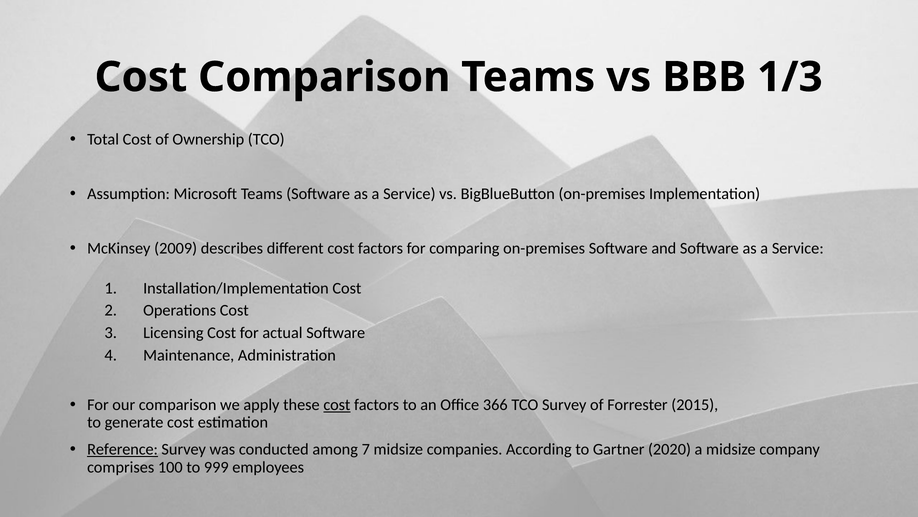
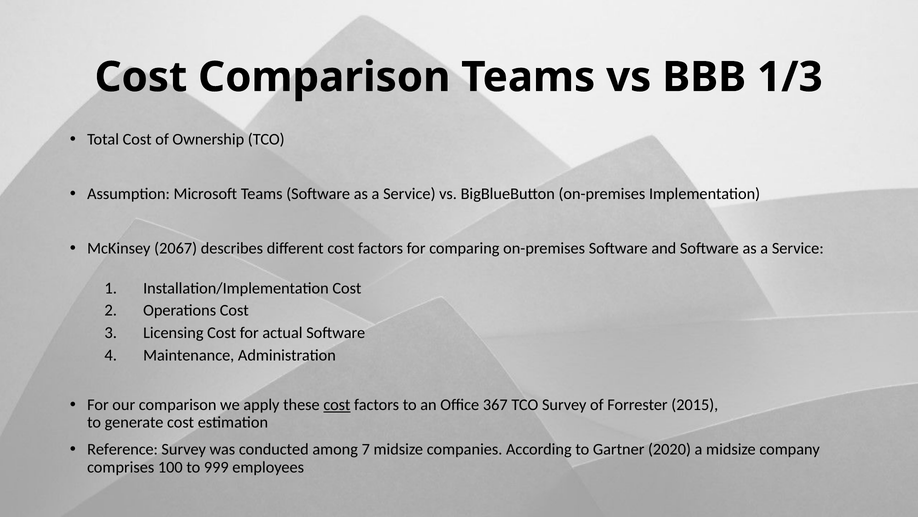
2009: 2009 -> 2067 (176, 248)
366: 366 -> 367 (495, 404)
Reference underline: present -> none (123, 449)
